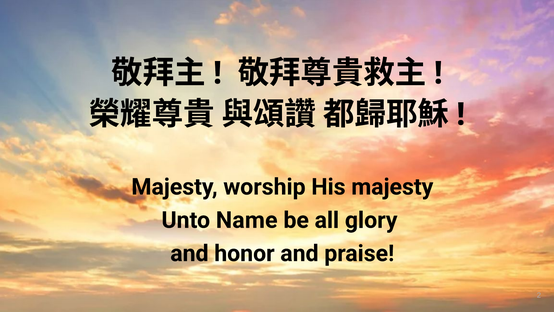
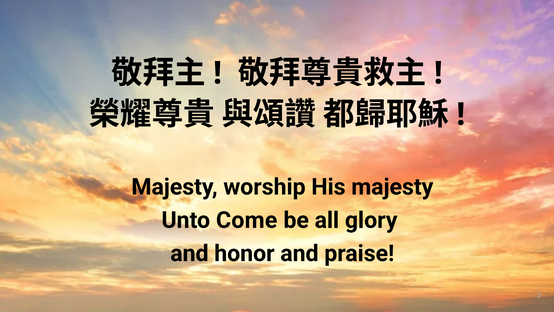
Name: Name -> Come (247, 220)
